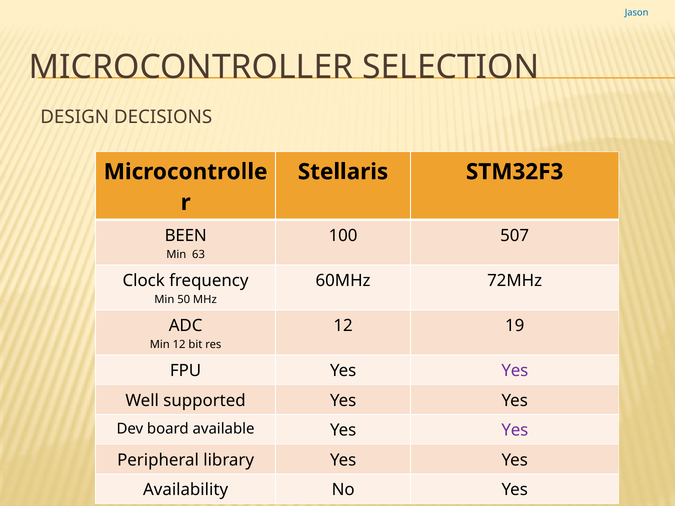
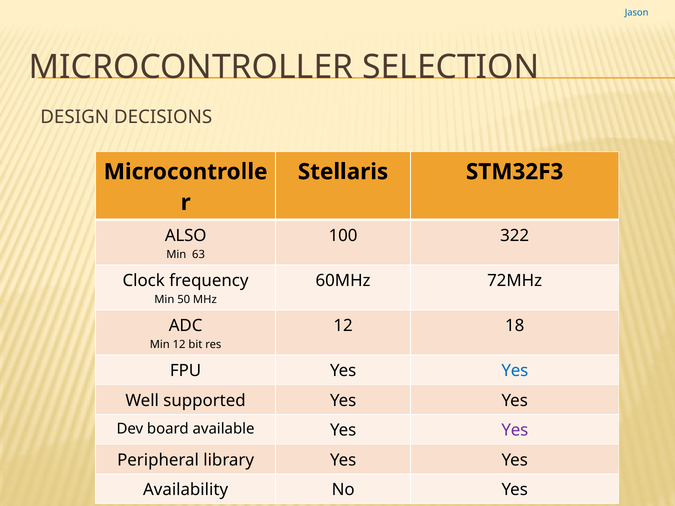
BEEN: BEEN -> ALSO (186, 236)
507: 507 -> 322 (515, 236)
19: 19 -> 18 (515, 326)
Yes colour: purple -> blue (515, 371)
